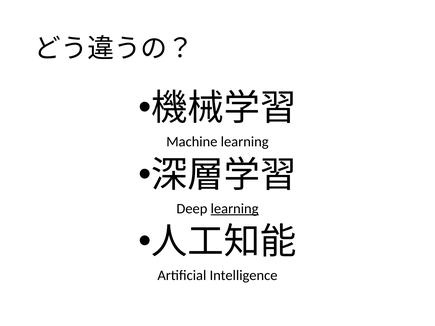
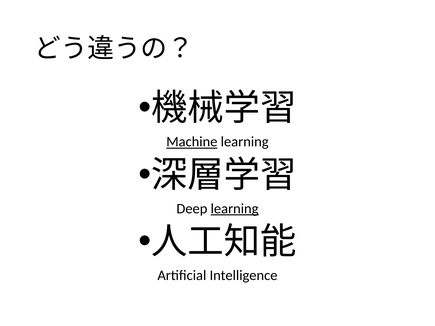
Machine underline: none -> present (192, 142)
